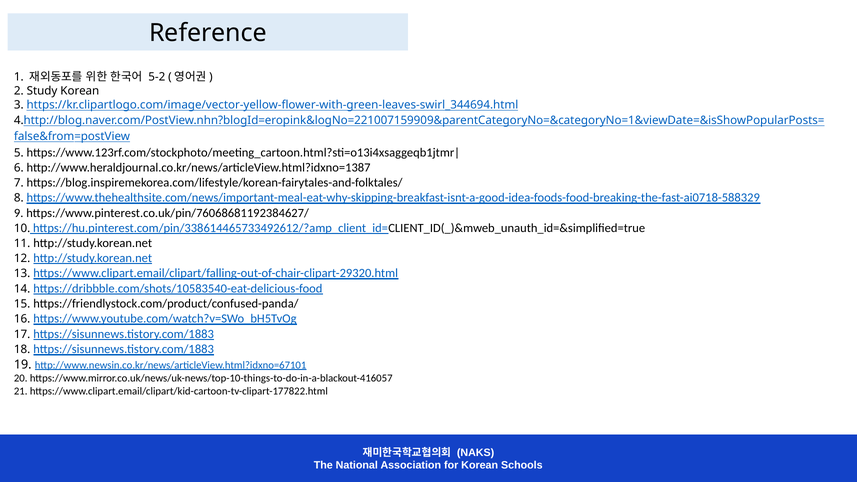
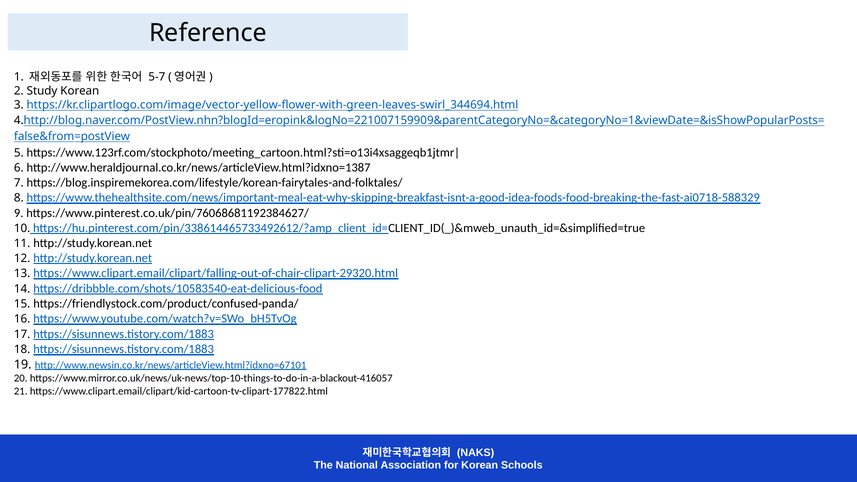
5-2: 5-2 -> 5-7 (157, 77)
